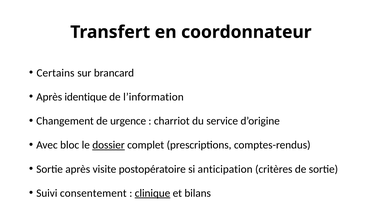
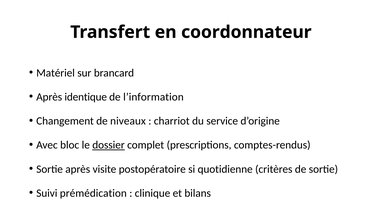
Certains: Certains -> Matériel (56, 73)
urgence: urgence -> niveaux (128, 121)
anticipation: anticipation -> quotidienne (225, 169)
consentement: consentement -> prémédication (93, 193)
clinique underline: present -> none (153, 193)
